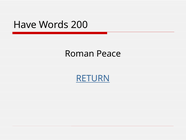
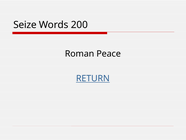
Have: Have -> Seize (25, 25)
